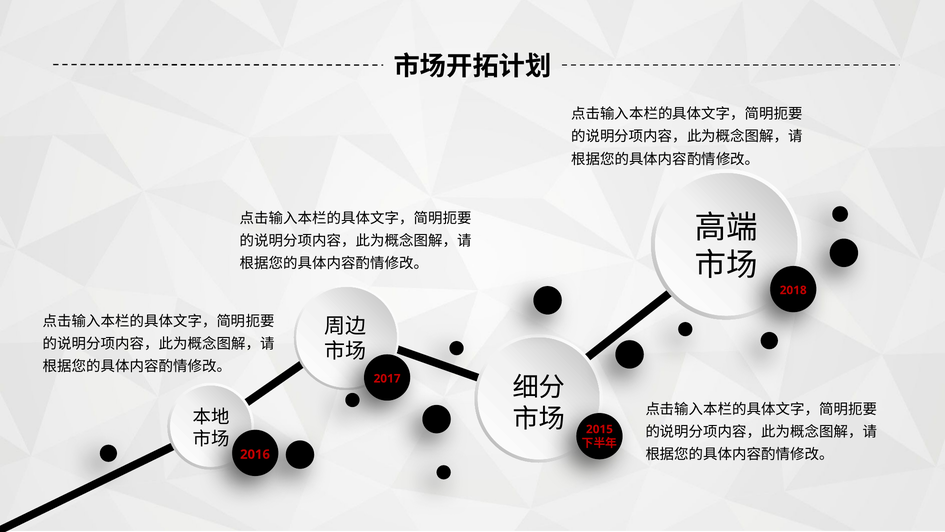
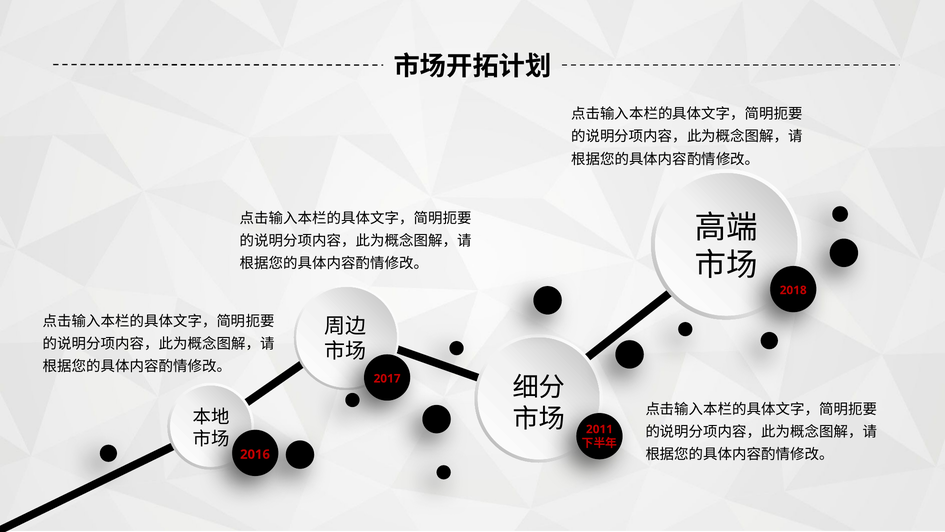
2015: 2015 -> 2011 (599, 429)
